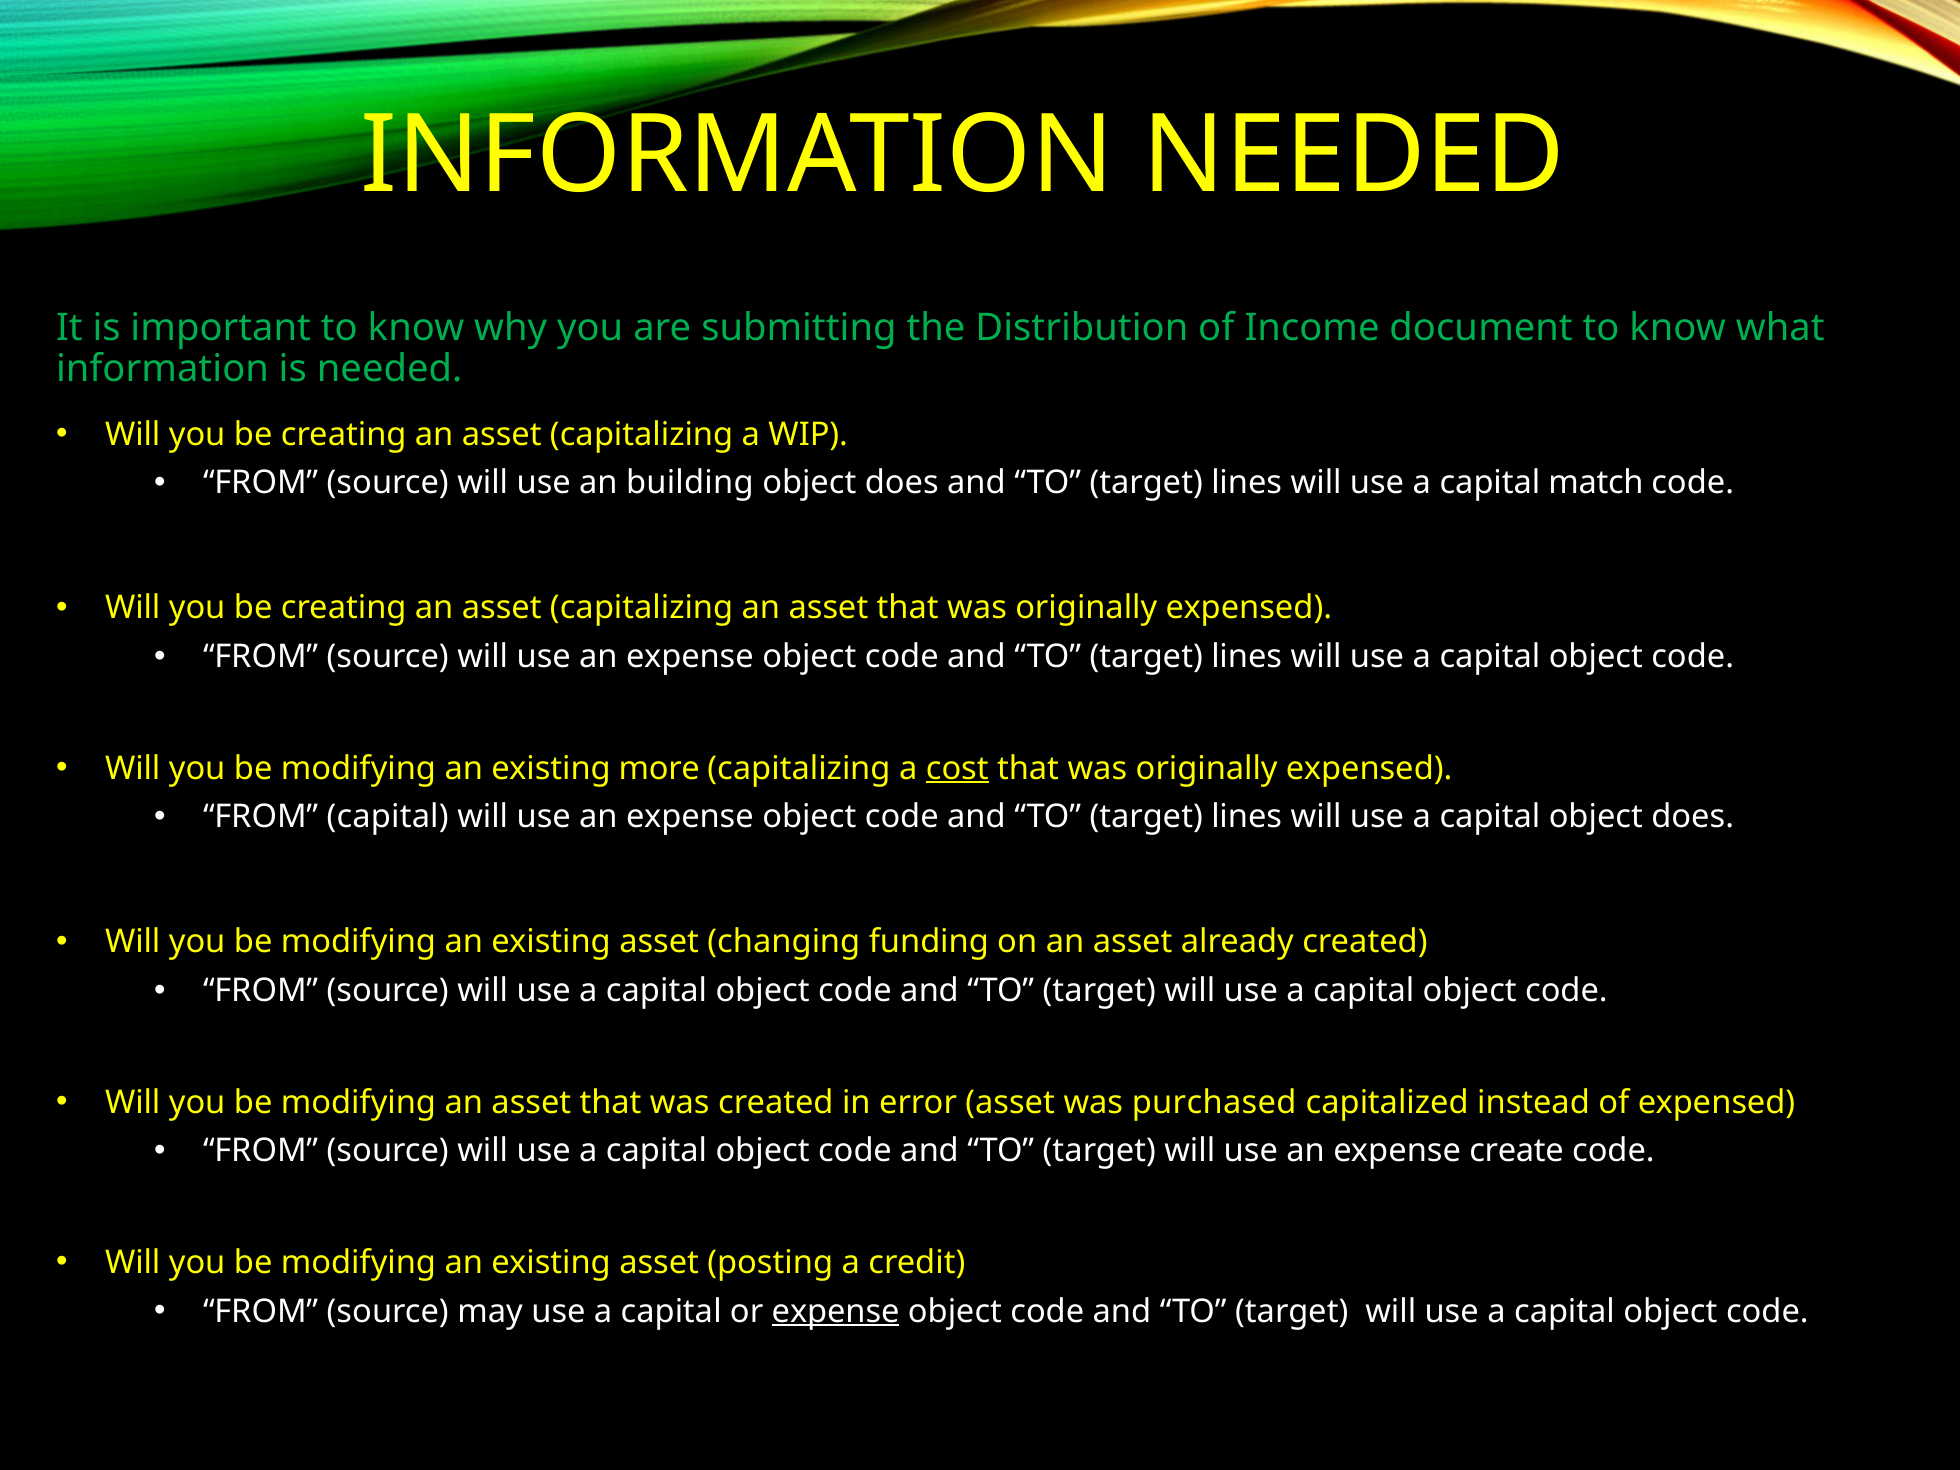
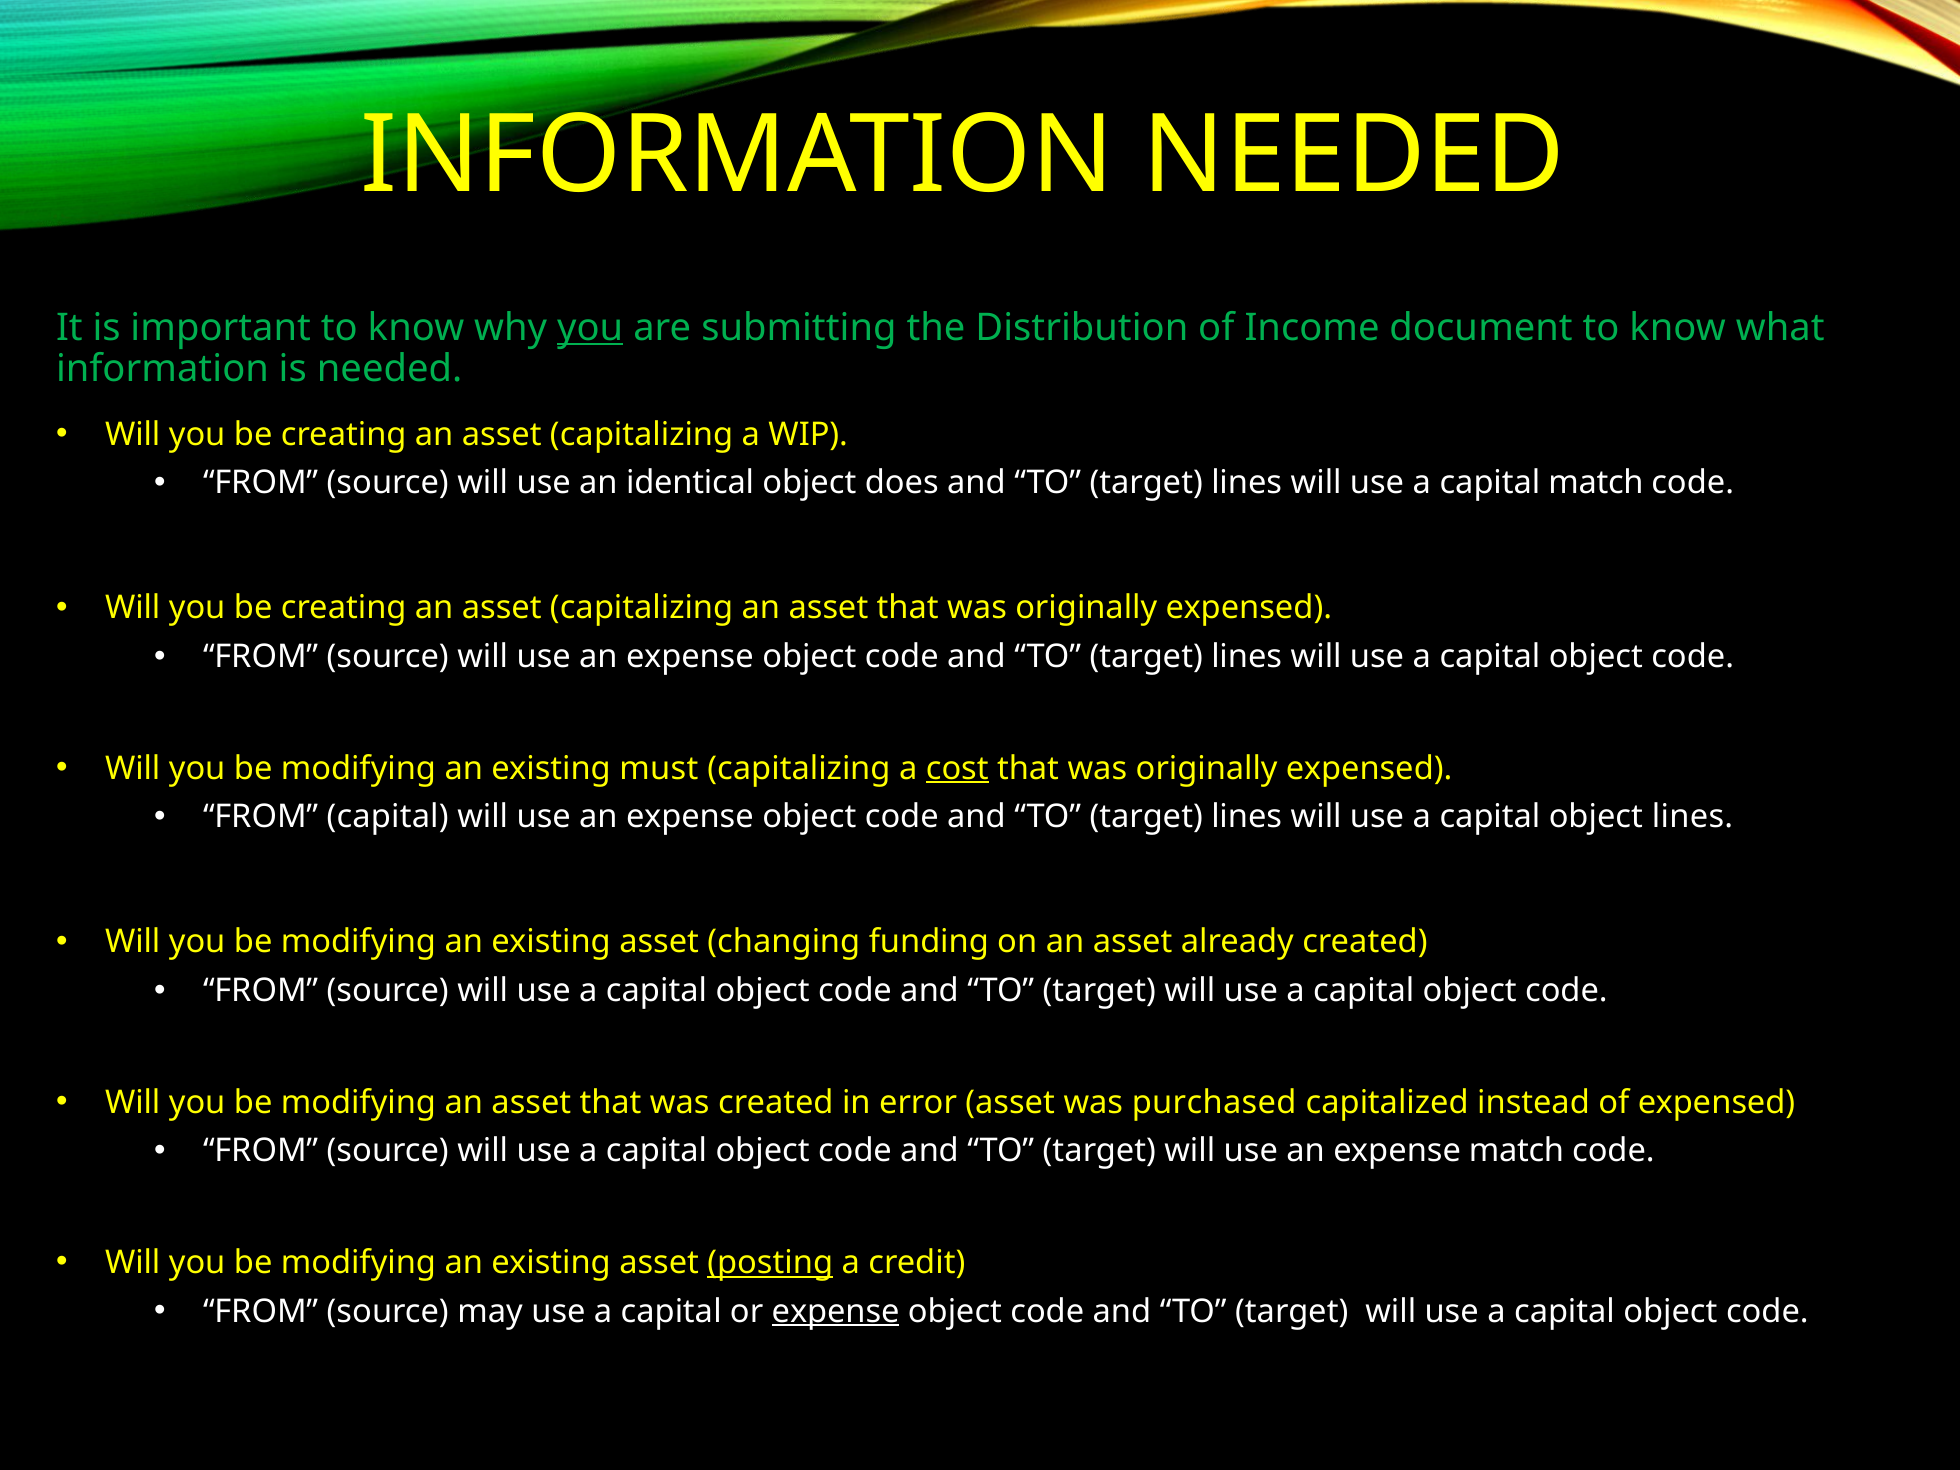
you underline: none -> present (590, 327)
building: building -> identical (690, 483)
more: more -> must (659, 768)
capital object does: does -> lines (1693, 817)
expense create: create -> match (1517, 1151)
posting underline: none -> present (770, 1263)
